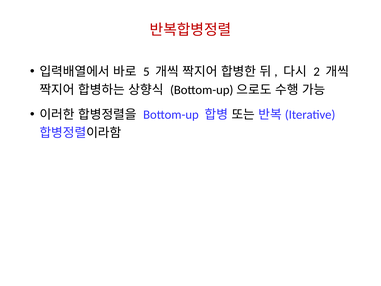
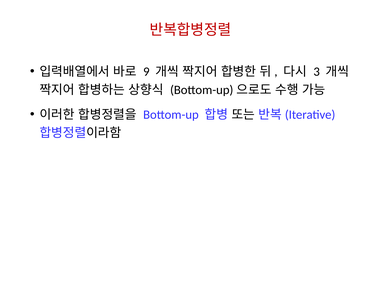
5: 5 -> 9 (146, 72)
2: 2 -> 3 (317, 72)
